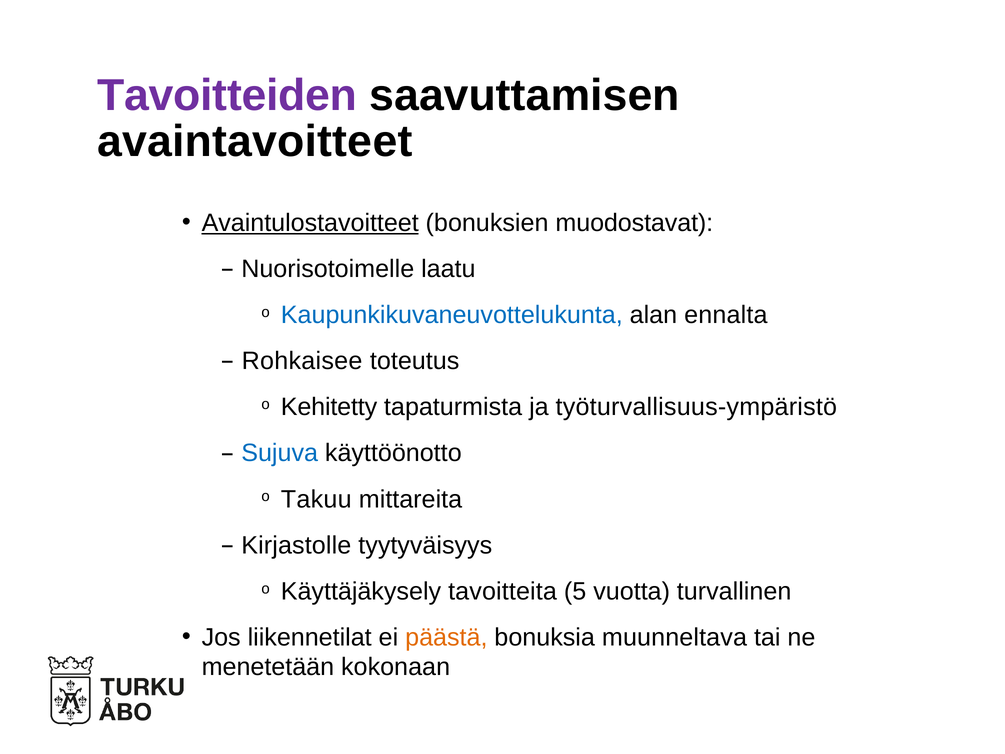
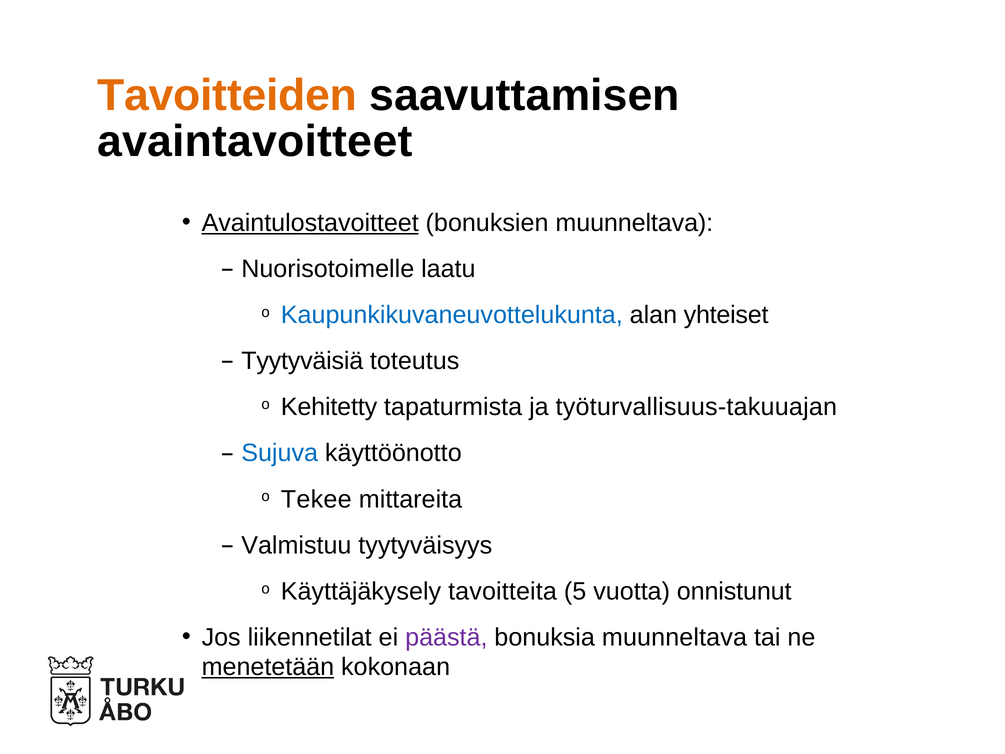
Tavoitteiden colour: purple -> orange (227, 96)
bonuksien muodostavat: muodostavat -> muunneltava (634, 223)
ennalta: ennalta -> yhteiset (726, 315)
Rohkaisee: Rohkaisee -> Tyytyväisiä (302, 361)
työturvallisuus-ympäristö: työturvallisuus-ympäristö -> työturvallisuus-takuuajan (696, 407)
Takuu: Takuu -> Tekee (316, 499)
Kirjastolle: Kirjastolle -> Valmistuu (296, 545)
turvallinen: turvallinen -> onnistunut (734, 591)
päästä colour: orange -> purple (446, 637)
menetetään underline: none -> present (268, 667)
